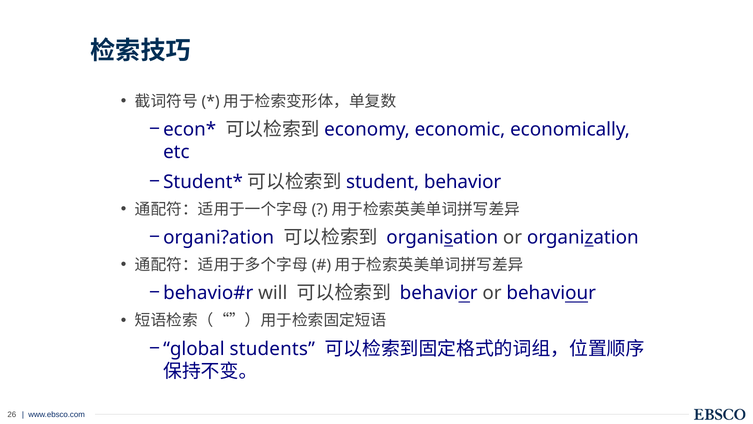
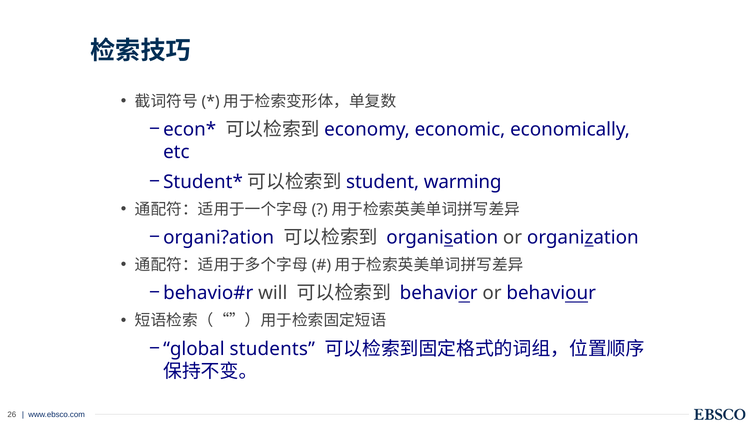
student behavior: behavior -> warming (463, 182)
